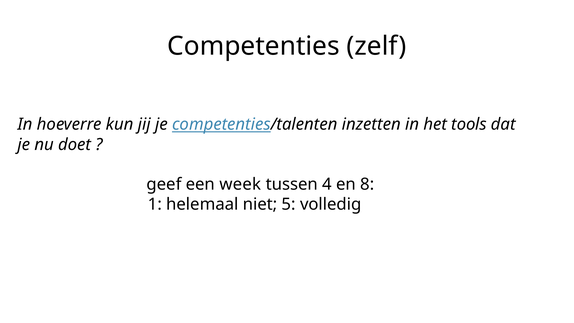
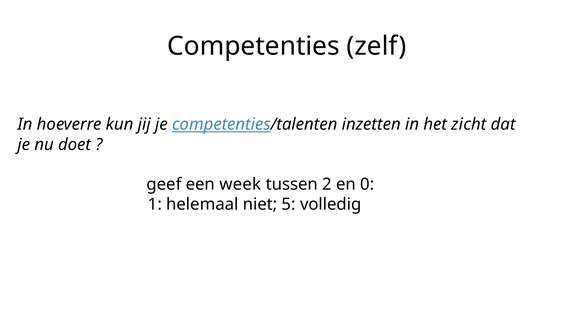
tools: tools -> zicht (469, 124)
4: 4 -> 2 (327, 184)
8: 8 -> 0 (367, 184)
